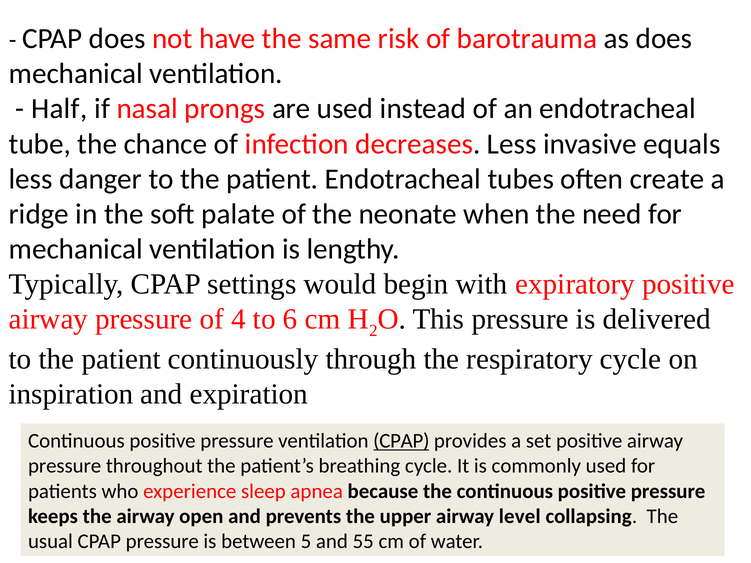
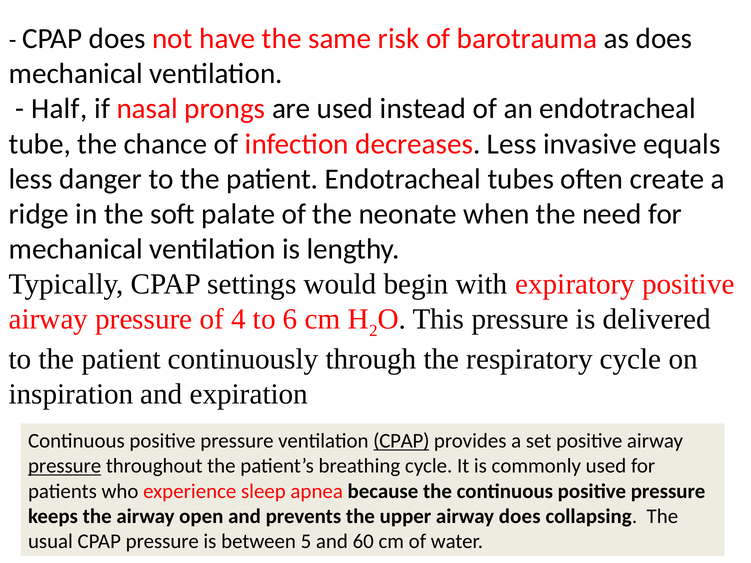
pressure underline: none -> present (65, 466)
airway level: level -> does (520, 516)
55: 55 -> 60 (363, 541)
